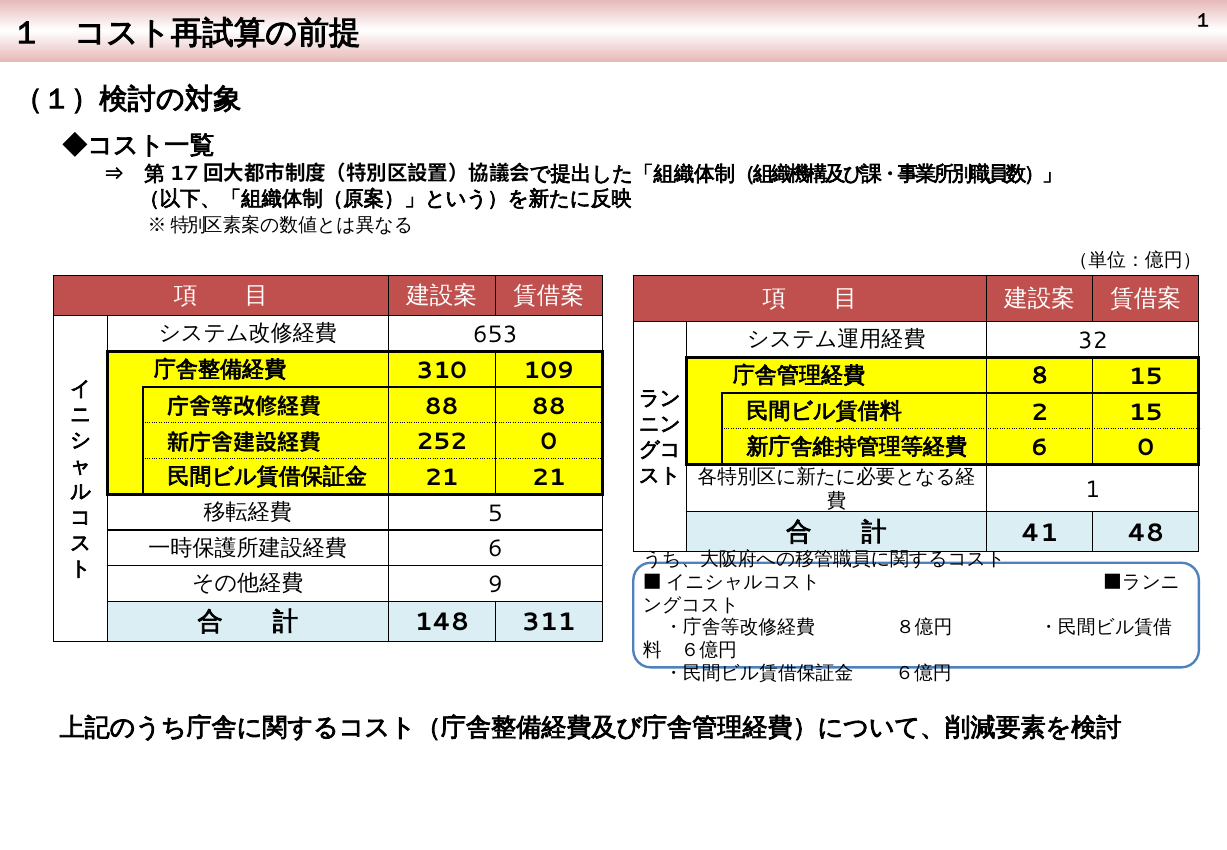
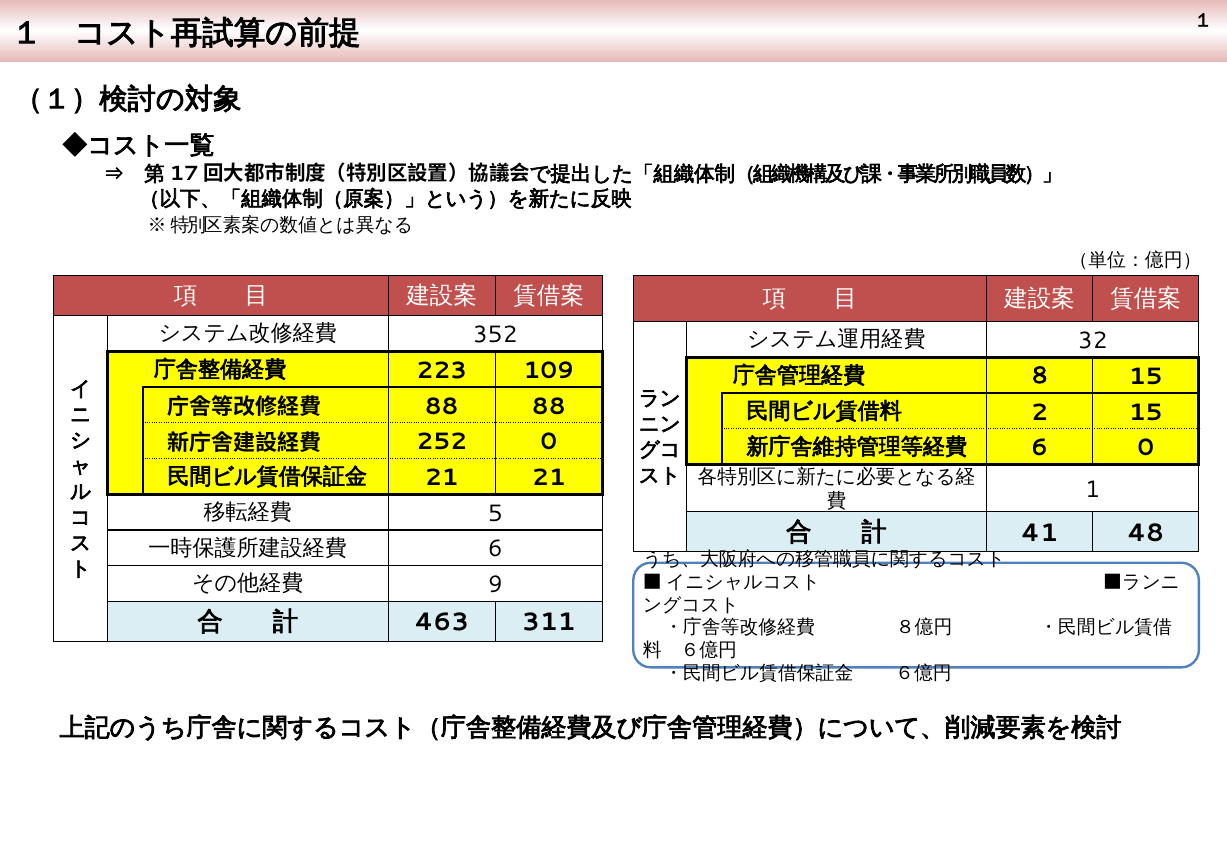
653: 653 -> 352 (495, 335)
310: 310 -> 223 (442, 370)
148: 148 -> 463 (442, 622)
